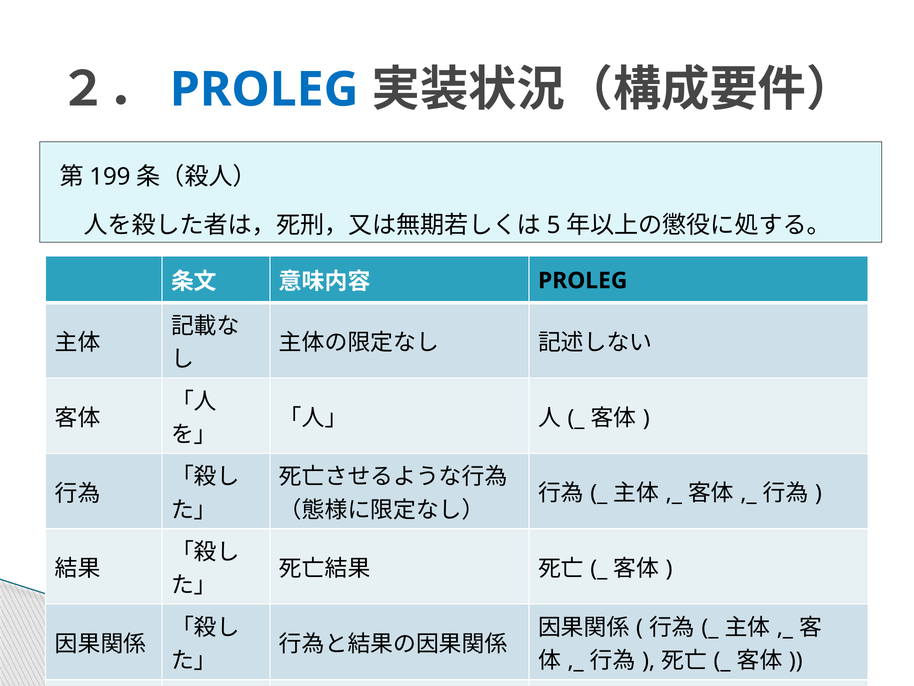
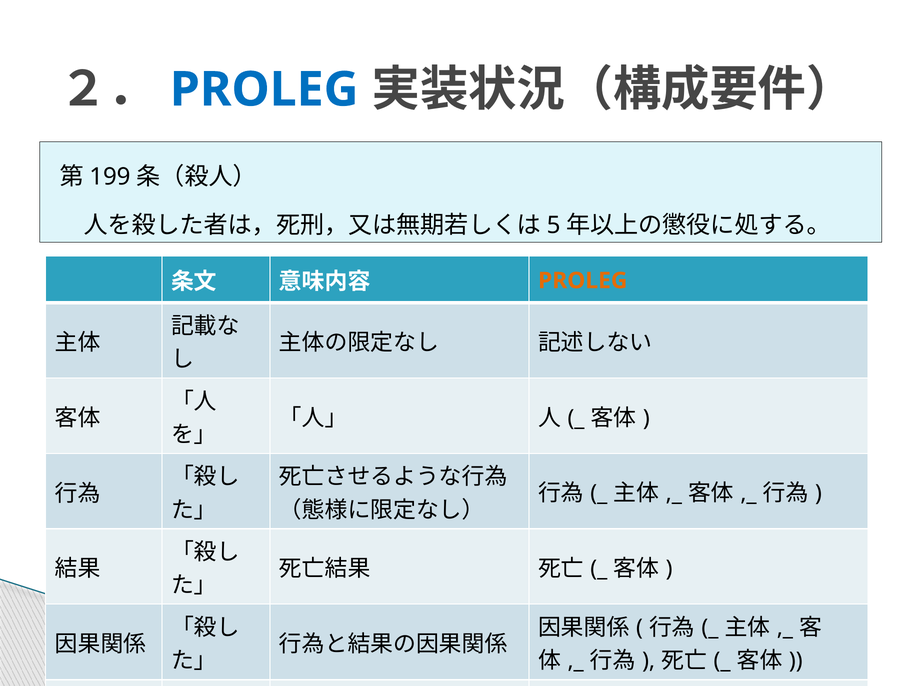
PROLEG colour: black -> orange (583, 280)
